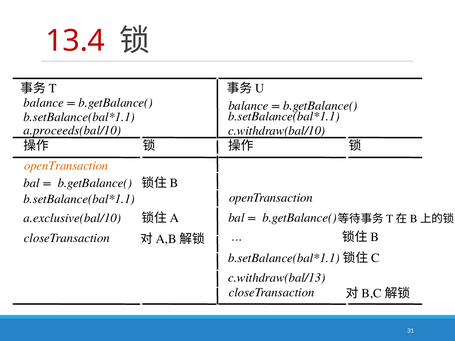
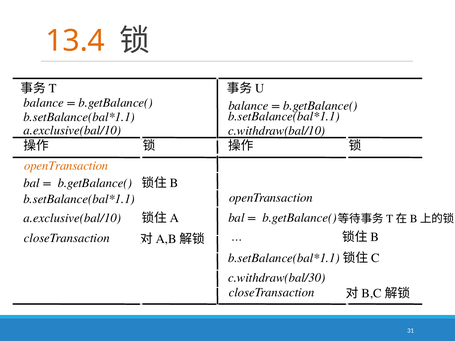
13.4 colour: red -> orange (75, 41)
a.proceeds(bal/10: a.proceeds(bal/10 -> a.exclusive(bal/10 (72, 130)
c.withdraw(bal/13: c.withdraw(bal/13 -> c.withdraw(bal/30 (277, 278)
